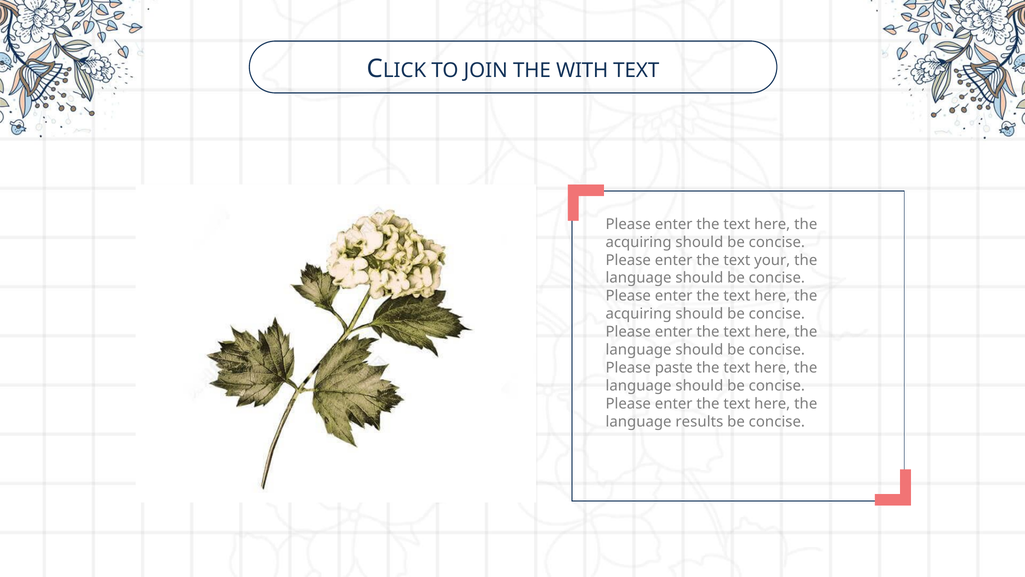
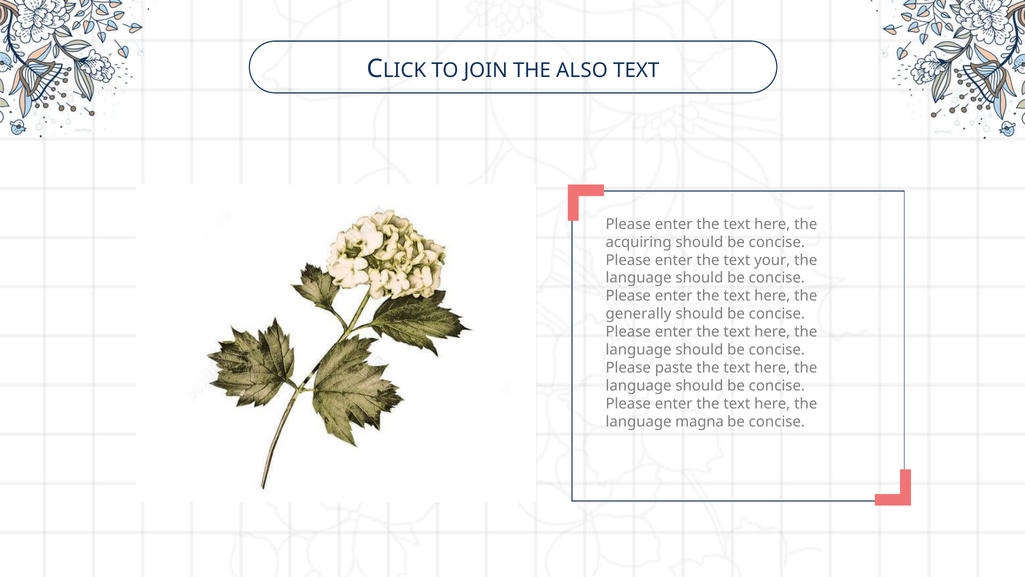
WITH: WITH -> ALSO (582, 70)
acquiring: acquiring -> generally (639, 314)
results: results -> magna (700, 422)
